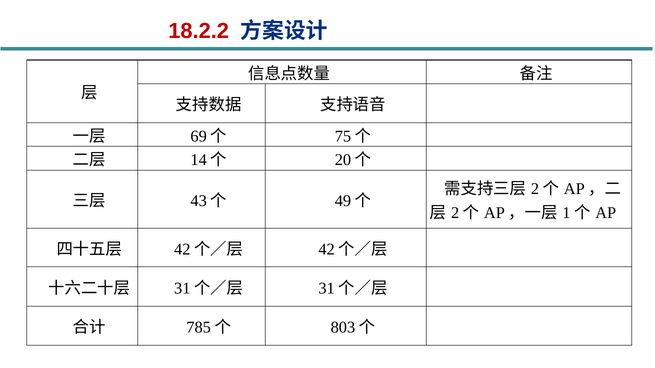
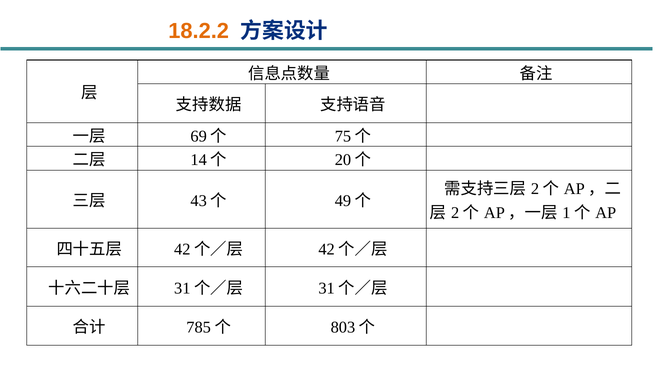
18.2.2 colour: red -> orange (199, 31)
